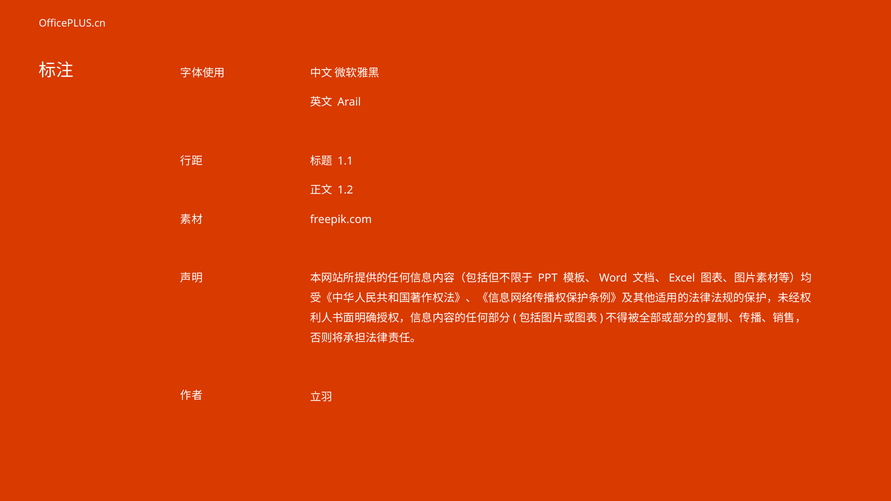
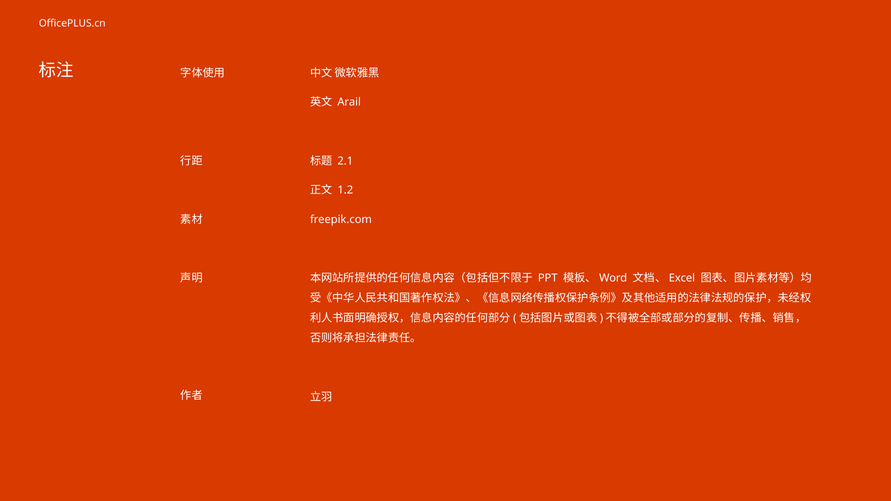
1.1: 1.1 -> 2.1 (345, 161)
